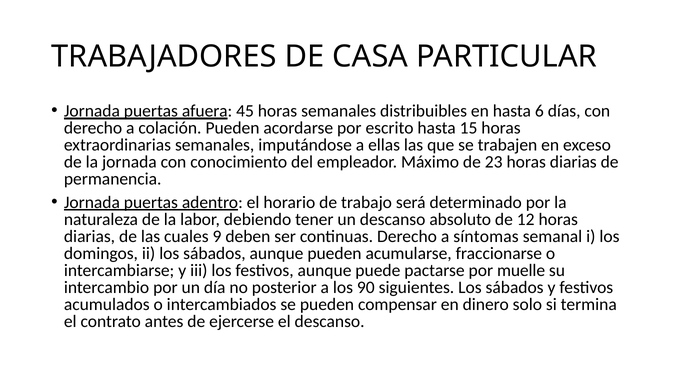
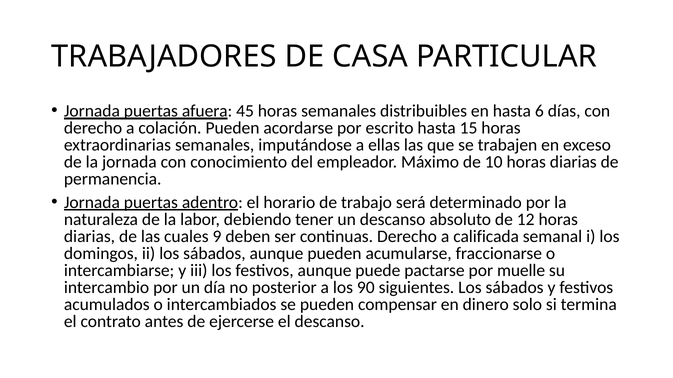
23: 23 -> 10 (494, 162)
síntomas: síntomas -> calificada (486, 237)
